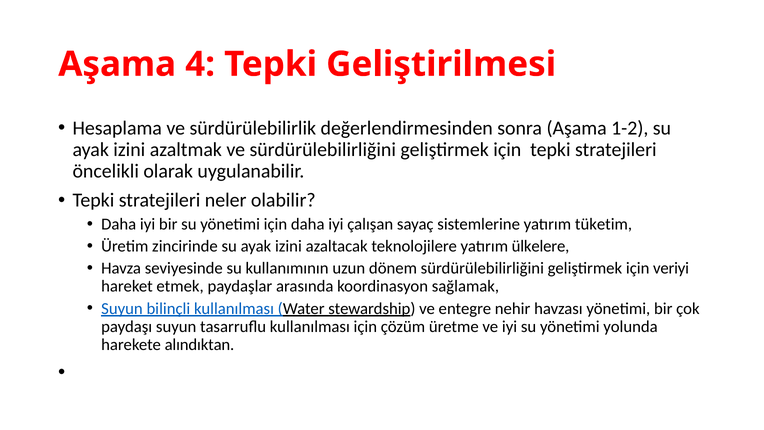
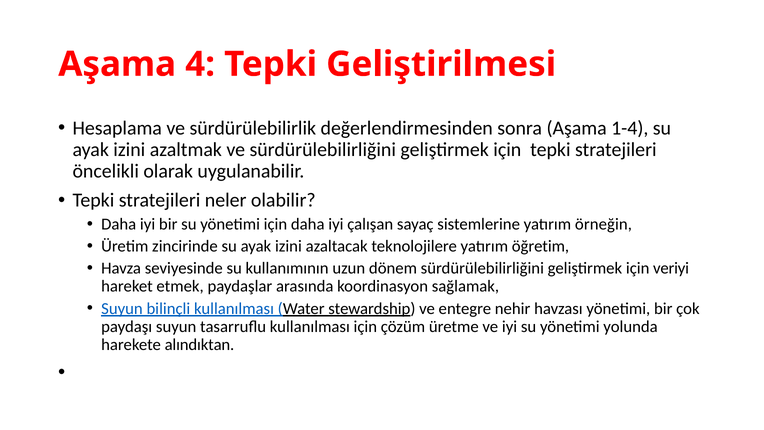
1-2: 1-2 -> 1-4 (630, 128)
tüketim: tüketim -> örneğin (603, 224)
ülkelere: ülkelere -> öğretim (540, 246)
